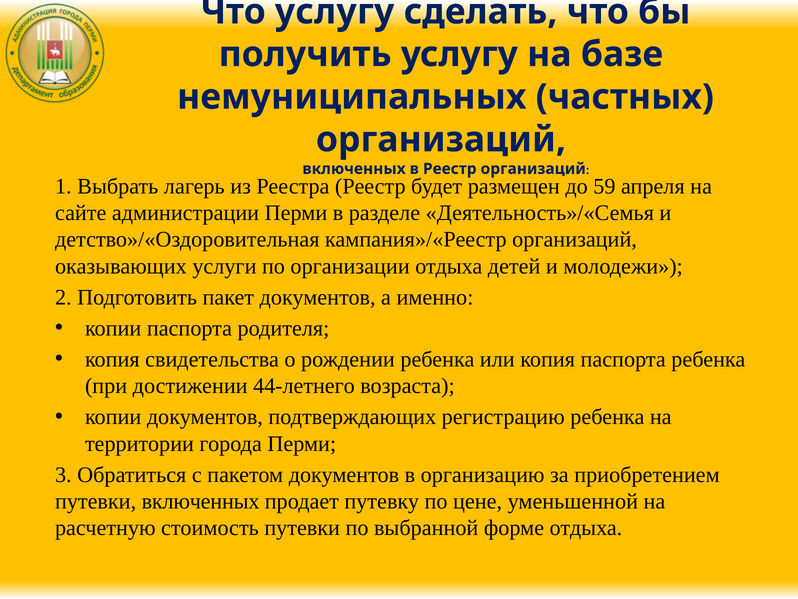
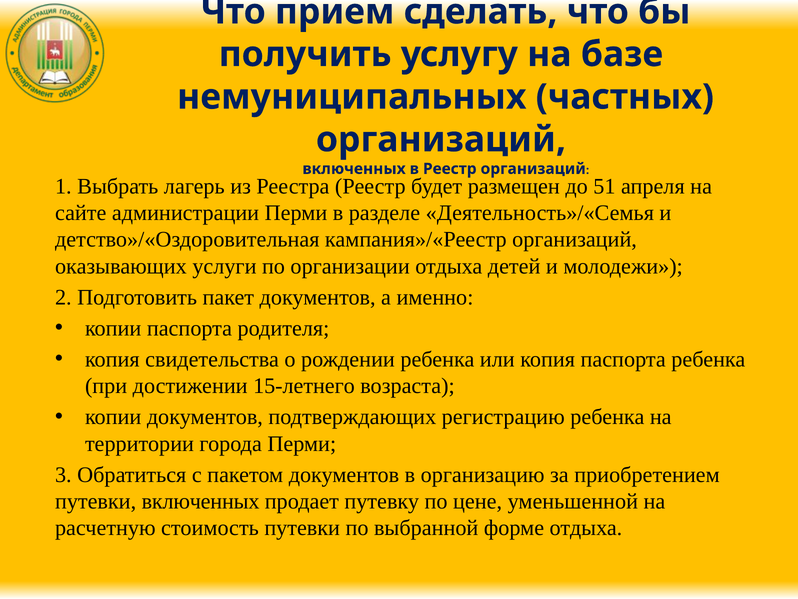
Что услугу: услугу -> прием (335, 12)
59: 59 -> 51 (604, 186)
44-летнего: 44-летнего -> 15-летнего (304, 386)
